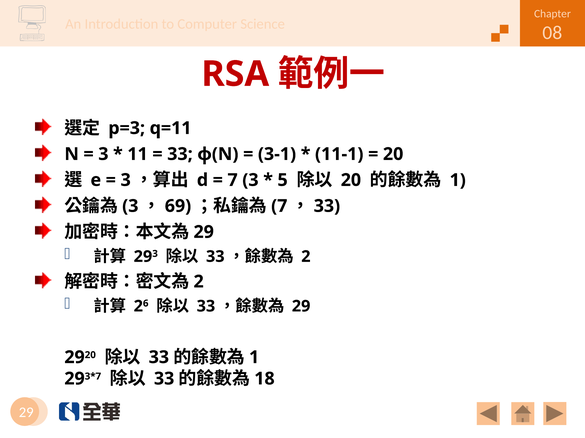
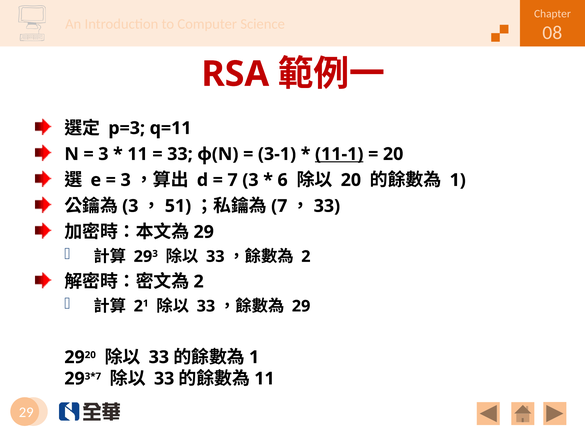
11-1 underline: none -> present (339, 154)
5: 5 -> 6 (283, 180)
69: 69 -> 51 (178, 206)
2 6: 6 -> 1 (146, 304)
18: 18 -> 11 (264, 379)
